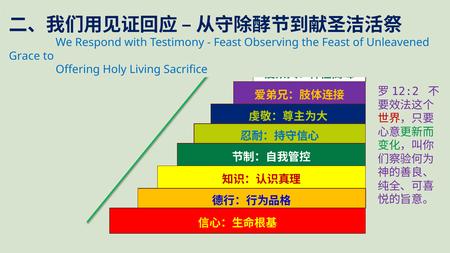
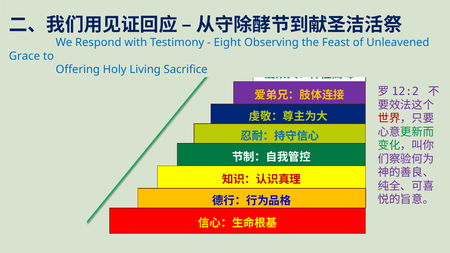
Feast: Feast -> Eight (227, 43)
